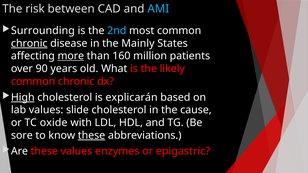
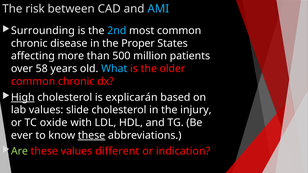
chronic underline: present -> none (29, 43)
Mainly: Mainly -> Proper (138, 43)
more underline: present -> none (71, 56)
160: 160 -> 500 (121, 56)
90: 90 -> 58 (42, 69)
What colour: white -> light blue (114, 69)
likely: likely -> older (172, 69)
cause: cause -> injury (196, 110)
sore: sore -> ever (22, 136)
Are colour: white -> light green (19, 151)
enzymes: enzymes -> different (117, 151)
epigastric: epigastric -> indication (183, 151)
